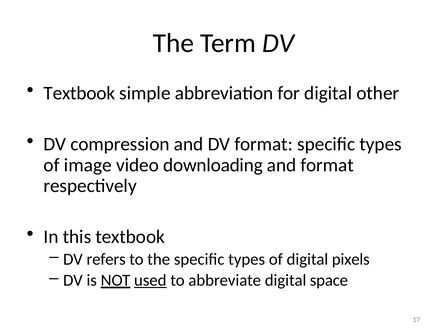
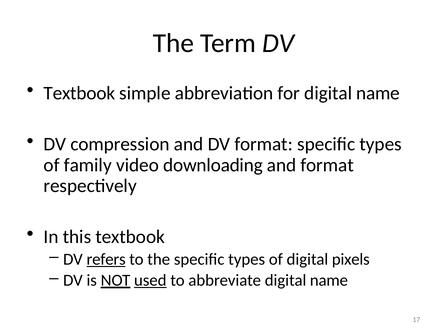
for digital other: other -> name (378, 93)
image: image -> family (88, 165)
refers underline: none -> present (106, 259)
abbreviate digital space: space -> name (329, 281)
